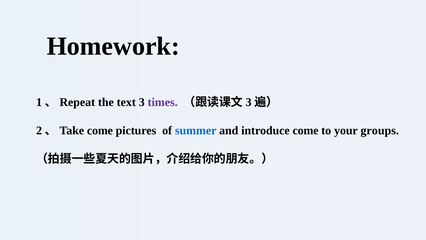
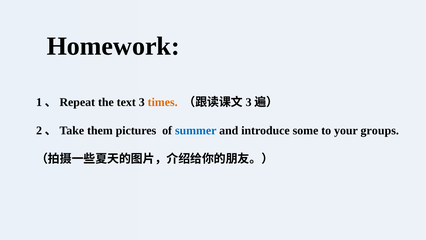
times colour: purple -> orange (163, 102)
2、Take come: come -> them (100, 130)
introduce come: come -> some (306, 130)
